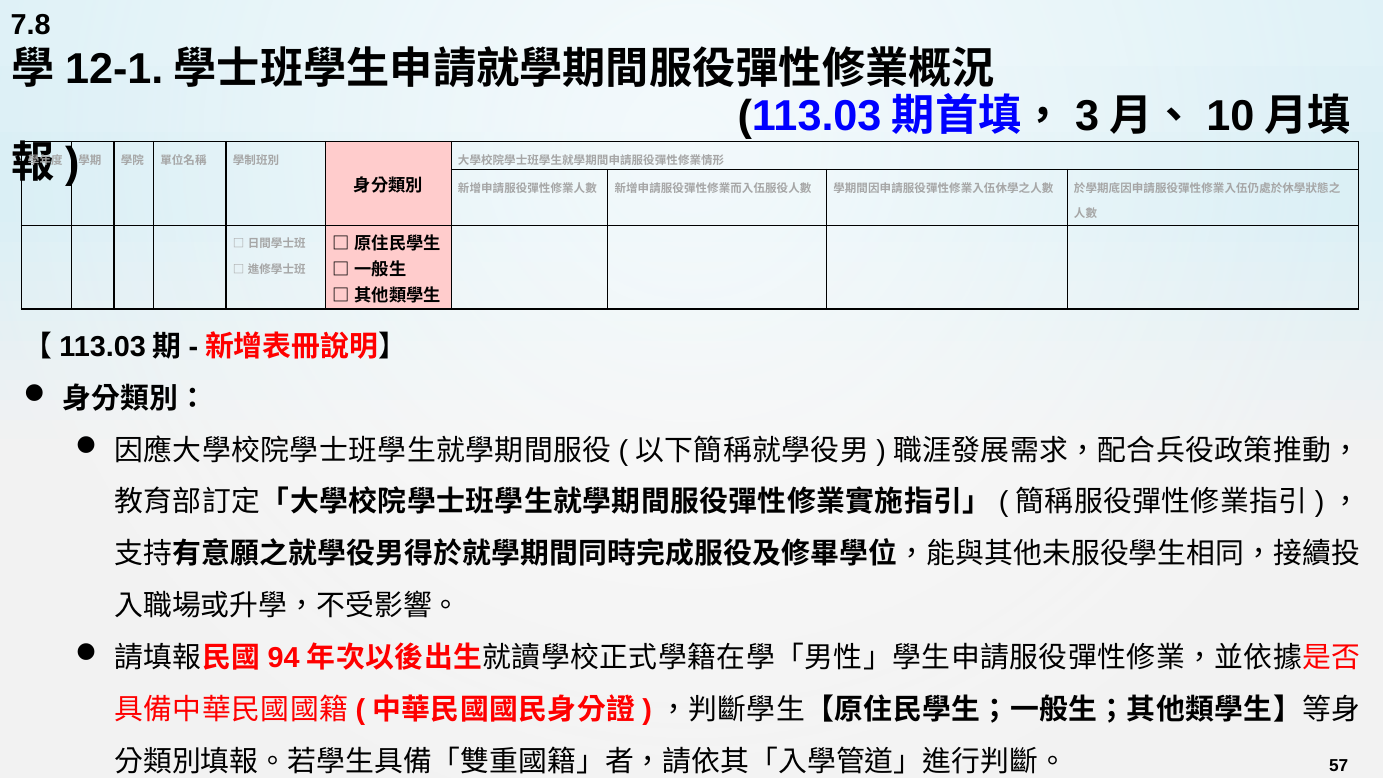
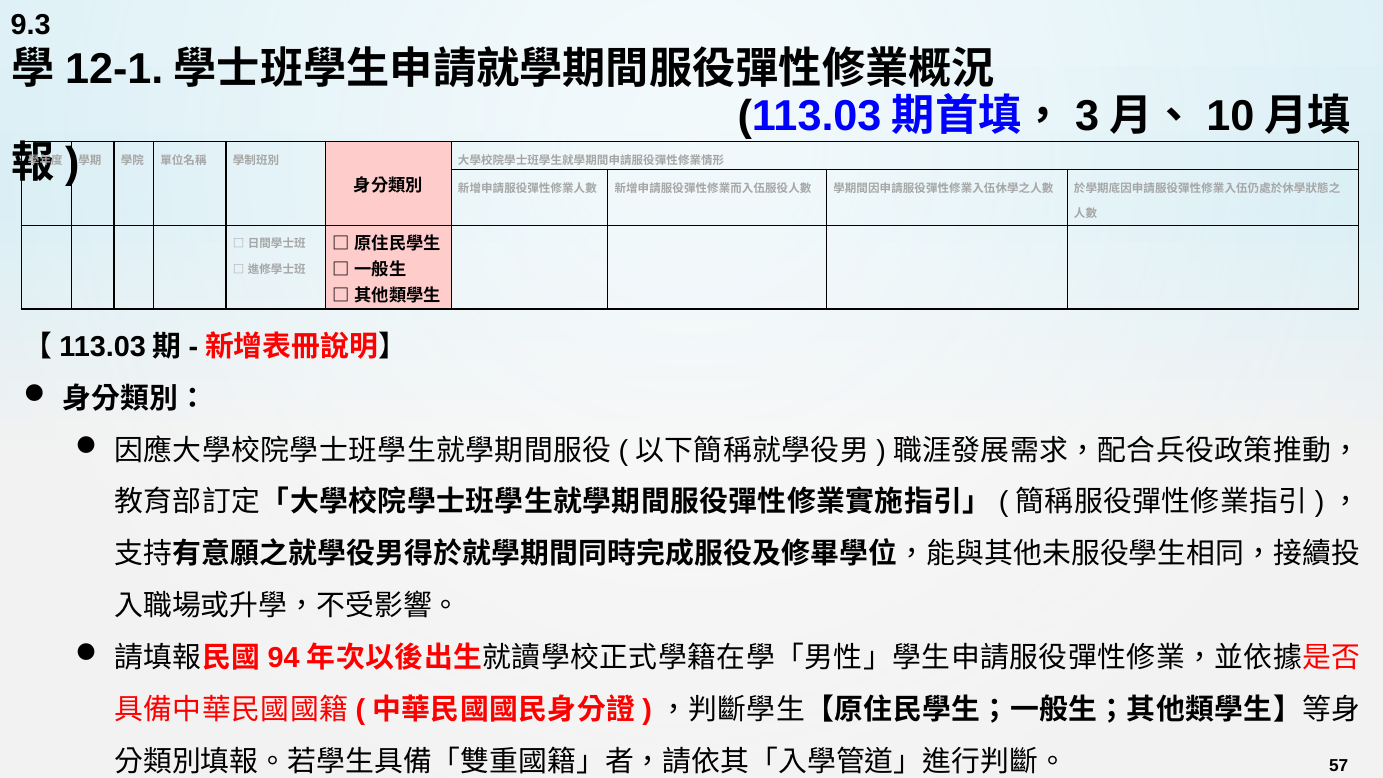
7.8: 7.8 -> 9.3 (31, 25)
